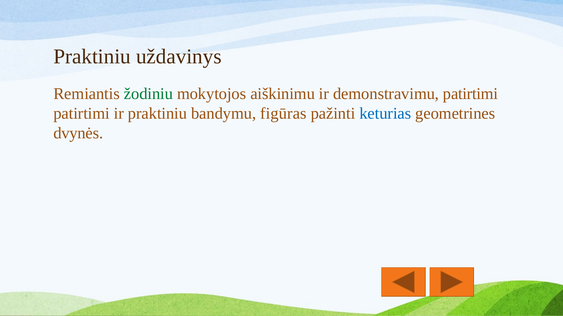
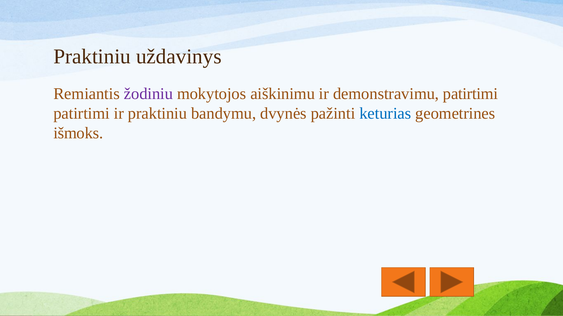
žodiniu colour: green -> purple (148, 94)
figūras: figūras -> dvynės (283, 114)
dvynės: dvynės -> išmoks (78, 133)
